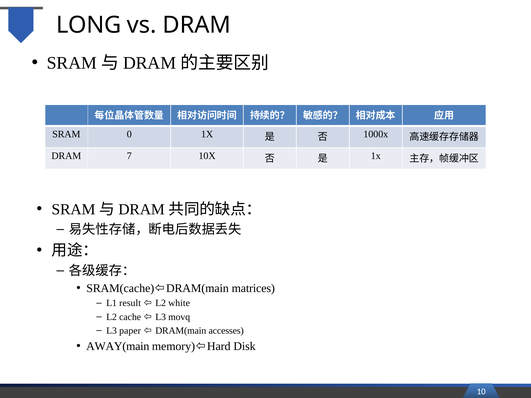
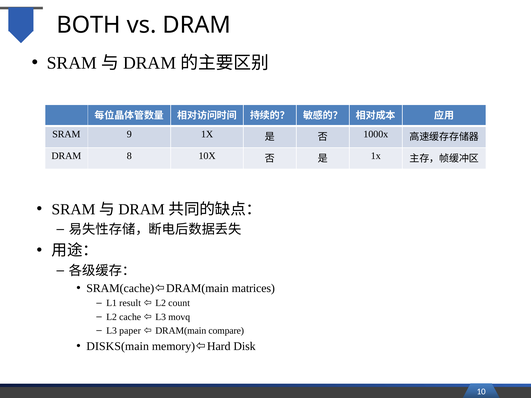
LONG: LONG -> BOTH (89, 25)
0: 0 -> 9 (129, 134)
7: 7 -> 8 (129, 156)
white: white -> count (179, 303)
accesses: accesses -> compare (226, 331)
AWAY(main: AWAY(main -> DISKS(main (118, 346)
